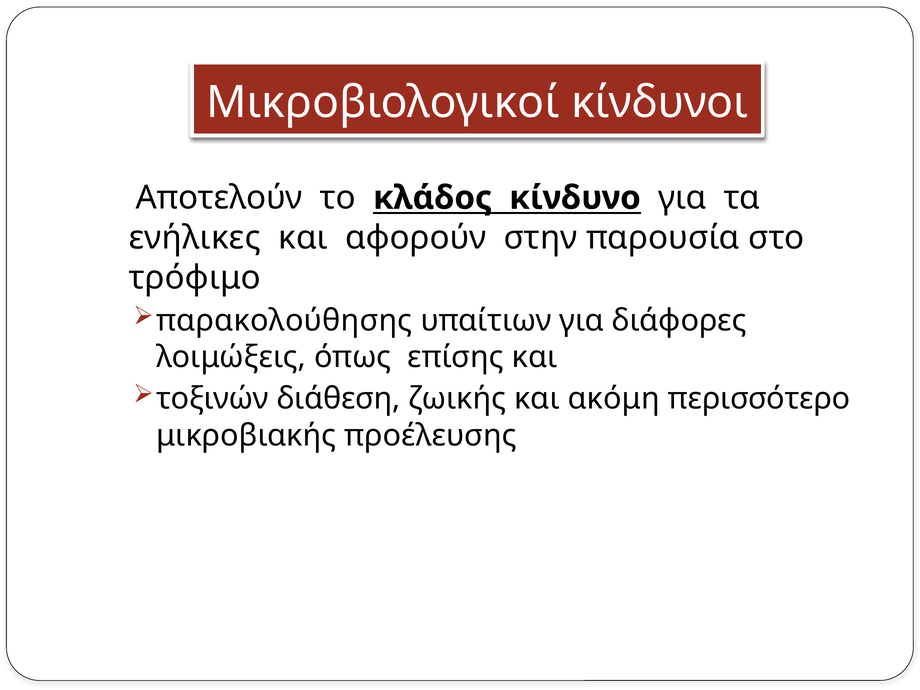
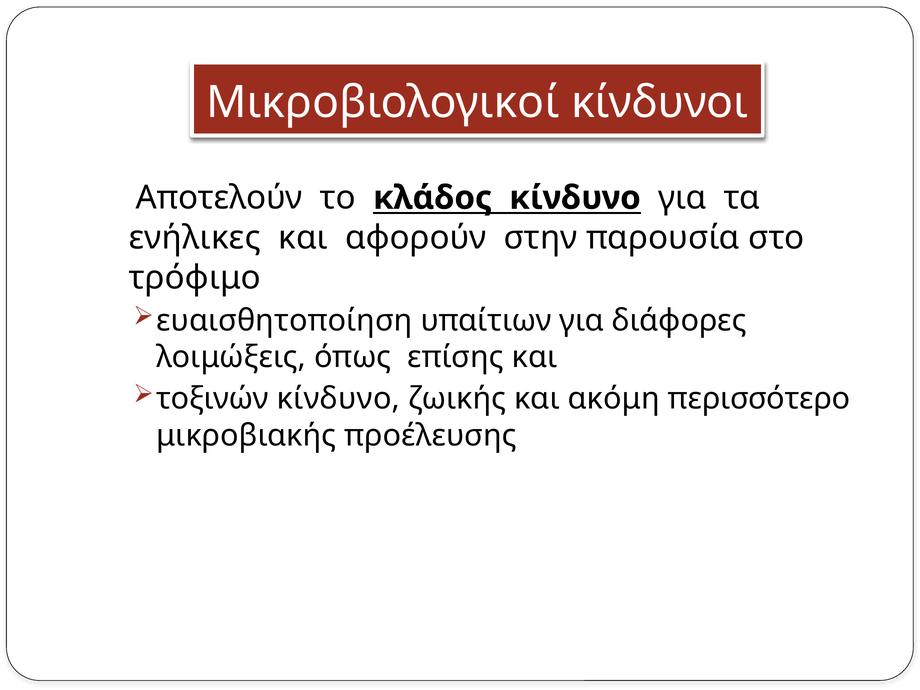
παρακολούθησης: παρακολούθησης -> ευαισθητοποίηση (284, 320)
τοξινών διάθεση: διάθεση -> κίνδυνο (338, 399)
